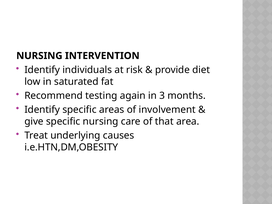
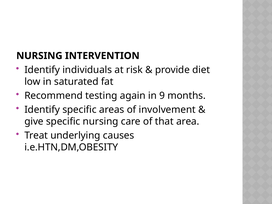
3: 3 -> 9 (162, 96)
